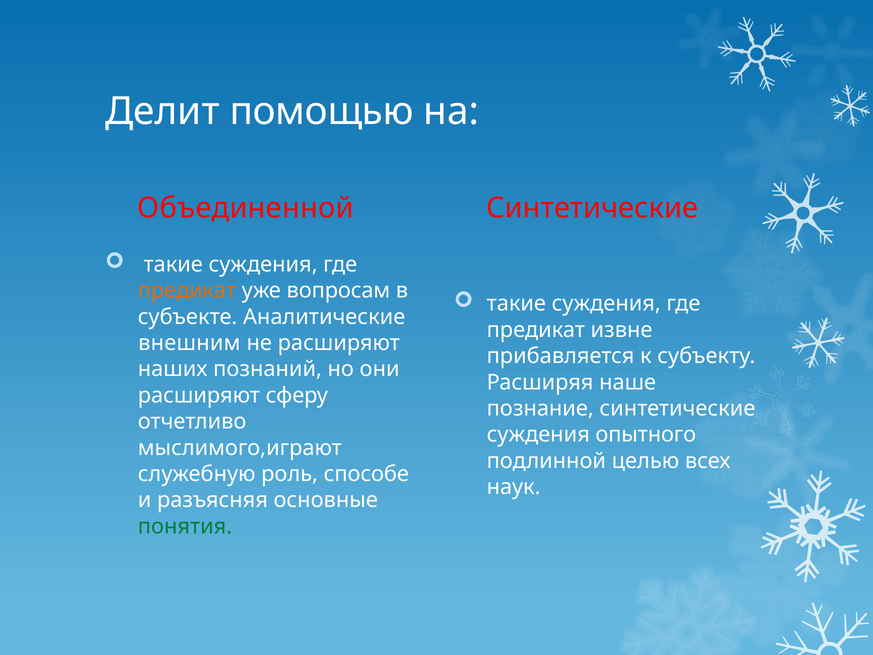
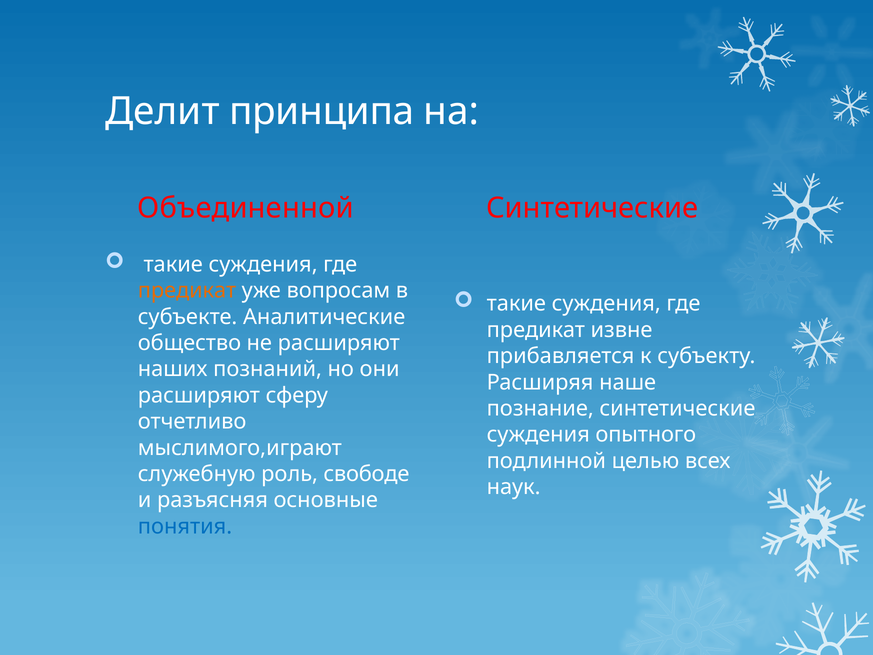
помощью: помощью -> принципа (322, 111)
внешним: внешним -> общество (189, 343)
способе: способе -> свободе (366, 474)
понятия colour: green -> blue (185, 526)
